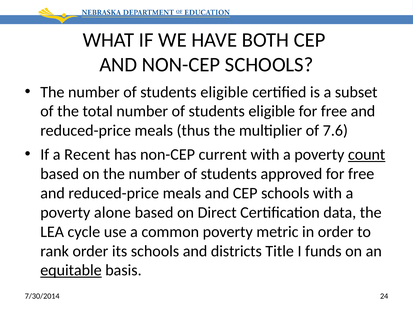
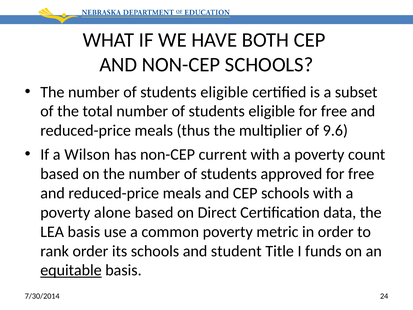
7.6: 7.6 -> 9.6 (335, 131)
Recent: Recent -> Wilson (87, 154)
count underline: present -> none (367, 154)
LEA cycle: cycle -> basis (84, 232)
districts: districts -> student (236, 251)
